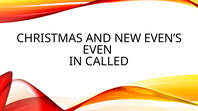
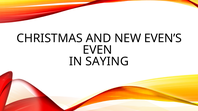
CALLED: CALLED -> SAYING (107, 62)
